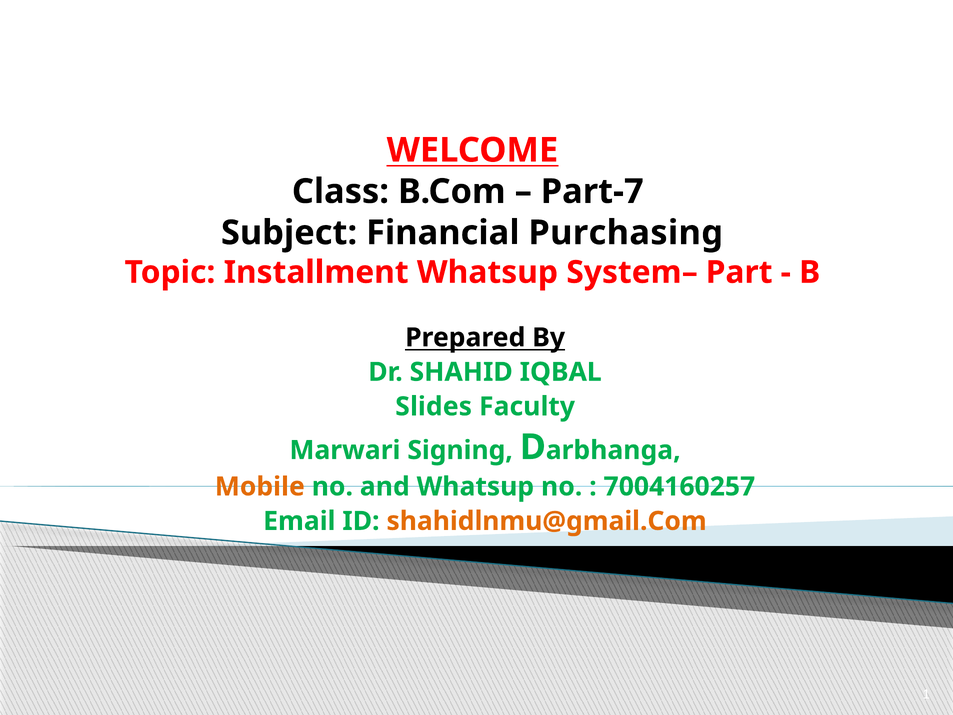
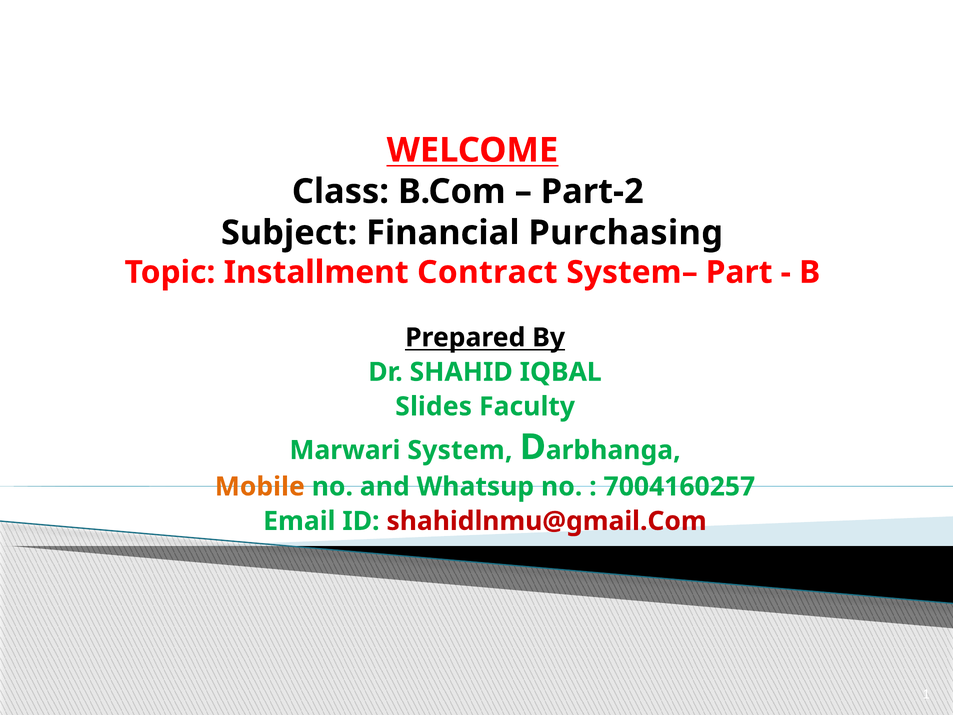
Part-7: Part-7 -> Part-2 (592, 191)
Installment Whatsup: Whatsup -> Contract (487, 272)
Signing: Signing -> System (460, 450)
shahidlnmu@gmail.Com colour: orange -> red (547, 521)
